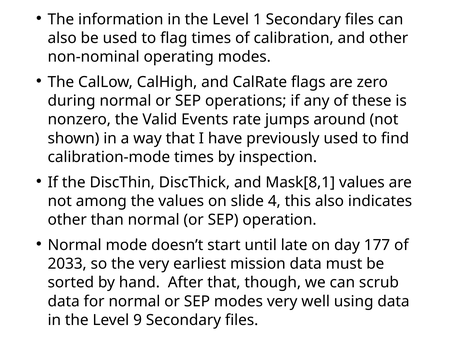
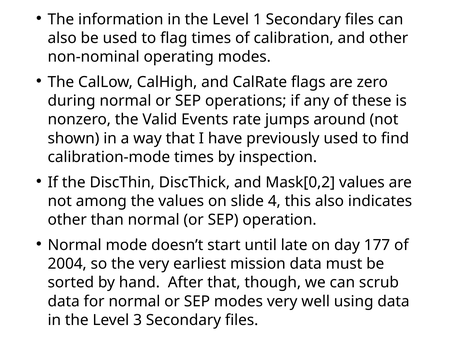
Mask[8,1: Mask[8,1 -> Mask[0,2 (300, 182)
2033: 2033 -> 2004 (67, 264)
9: 9 -> 3 (138, 320)
